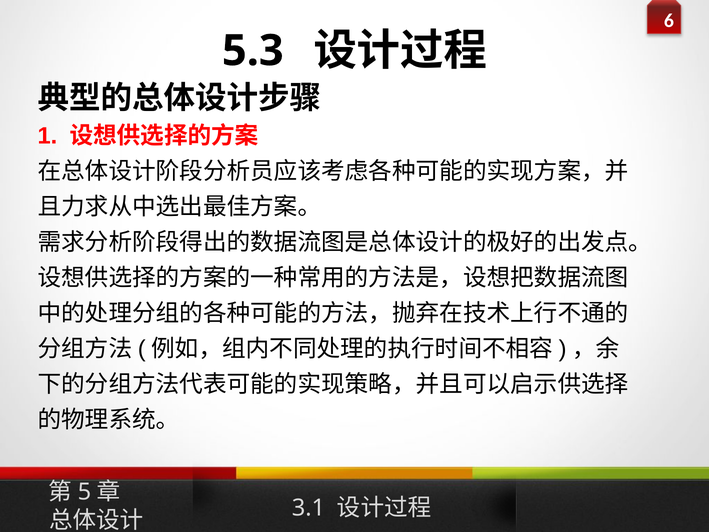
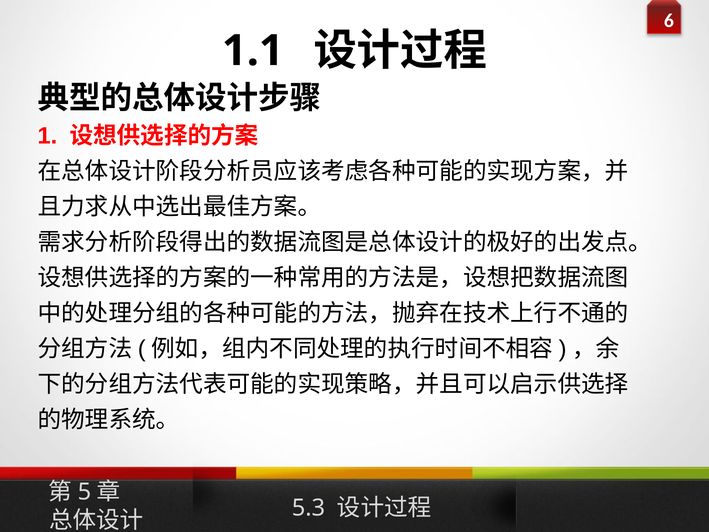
5.3: 5.3 -> 1.1 (253, 51)
3.1: 3.1 -> 5.3 (308, 508)
